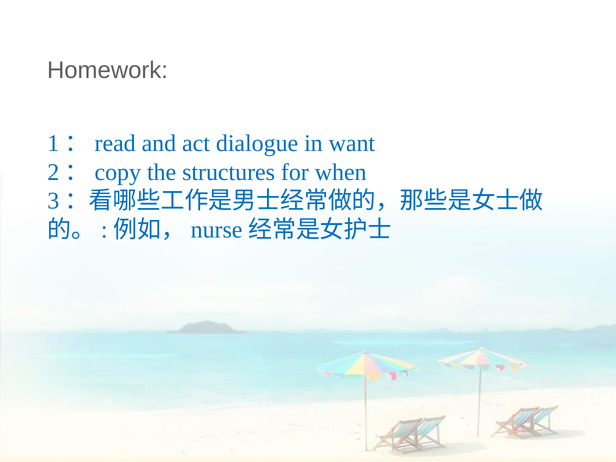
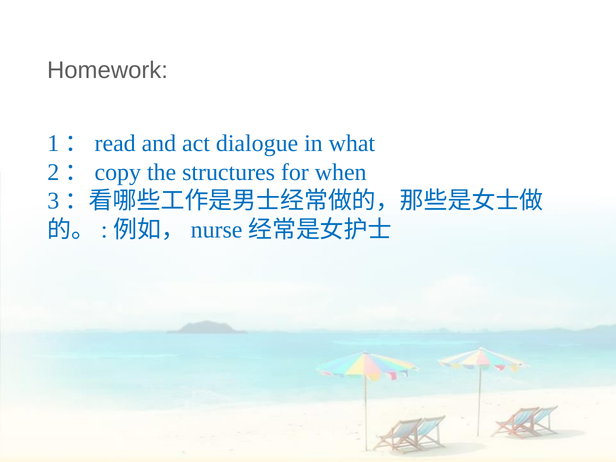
want: want -> what (352, 143)
